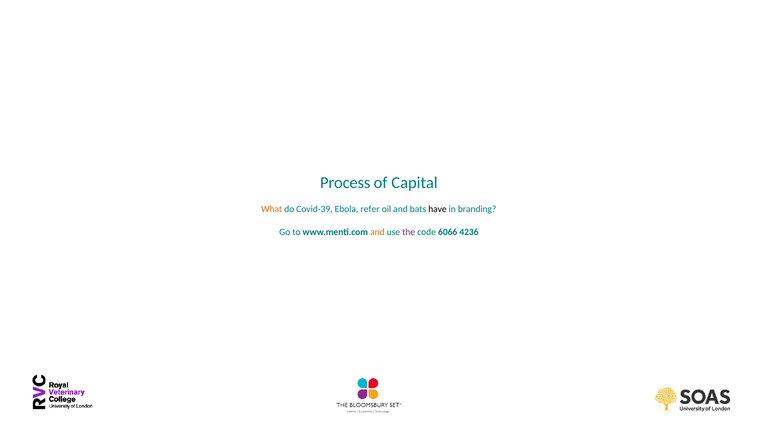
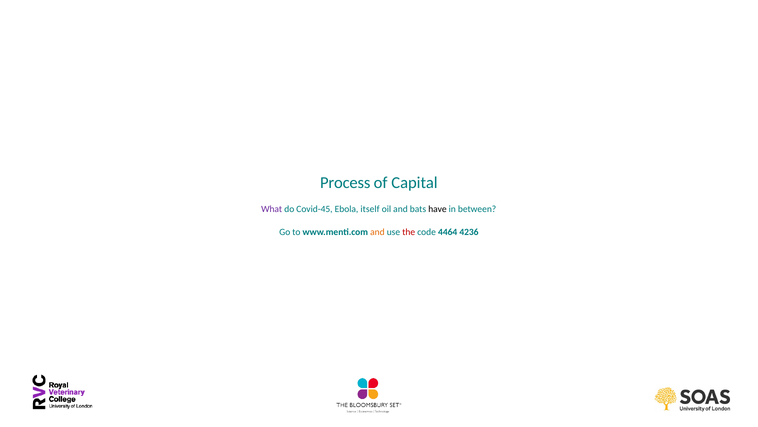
What colour: orange -> purple (272, 209)
Covid-39: Covid-39 -> Covid-45 (314, 209)
refer: refer -> itself (370, 209)
branding: branding -> between (477, 209)
the colour: purple -> red (409, 232)
6066: 6066 -> 4464 (448, 232)
